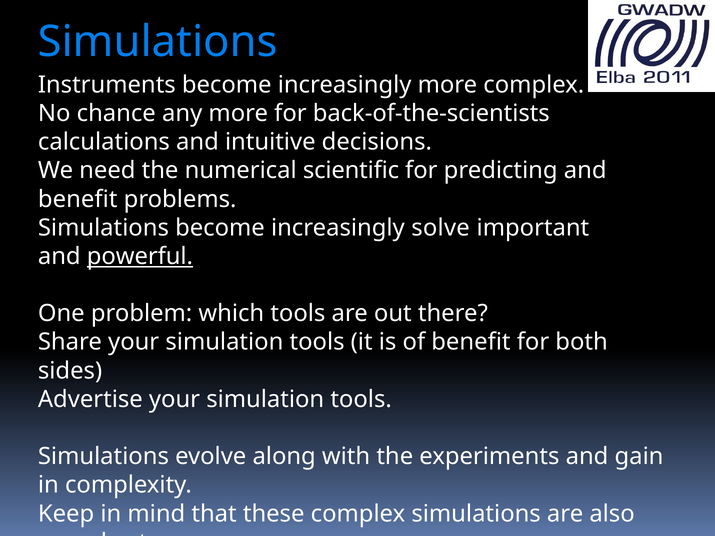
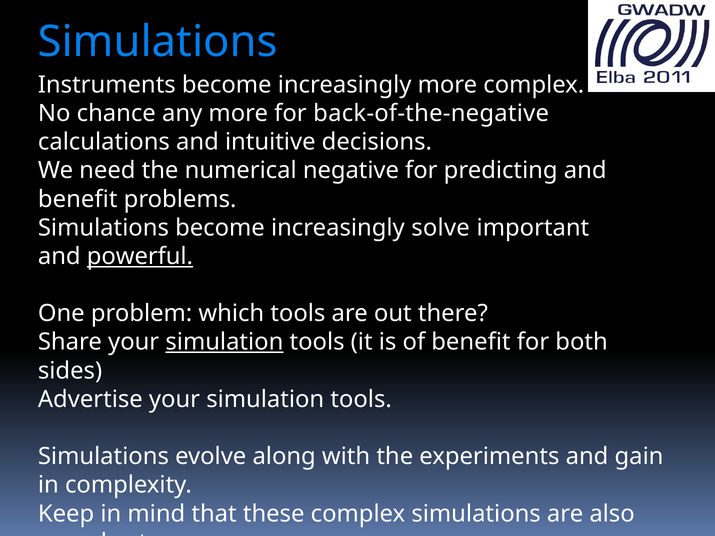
back-of-the-scientists: back-of-the-scientists -> back-of-the-negative (431, 113)
scientific: scientific -> negative (351, 171)
simulation underline: none -> present (224, 342)
